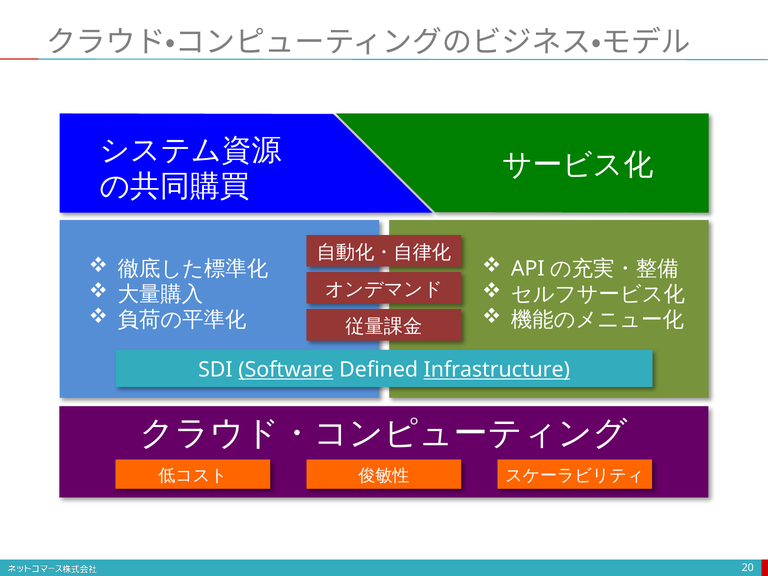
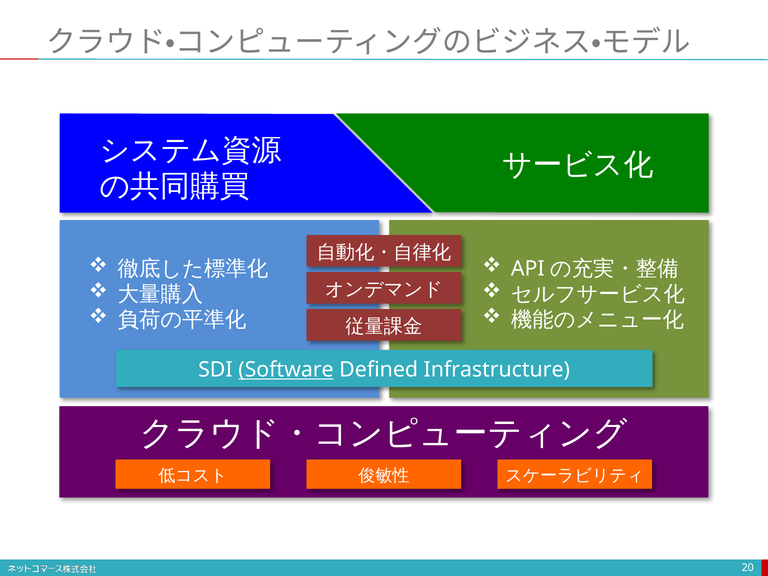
Infrastructure underline: present -> none (497, 370)
